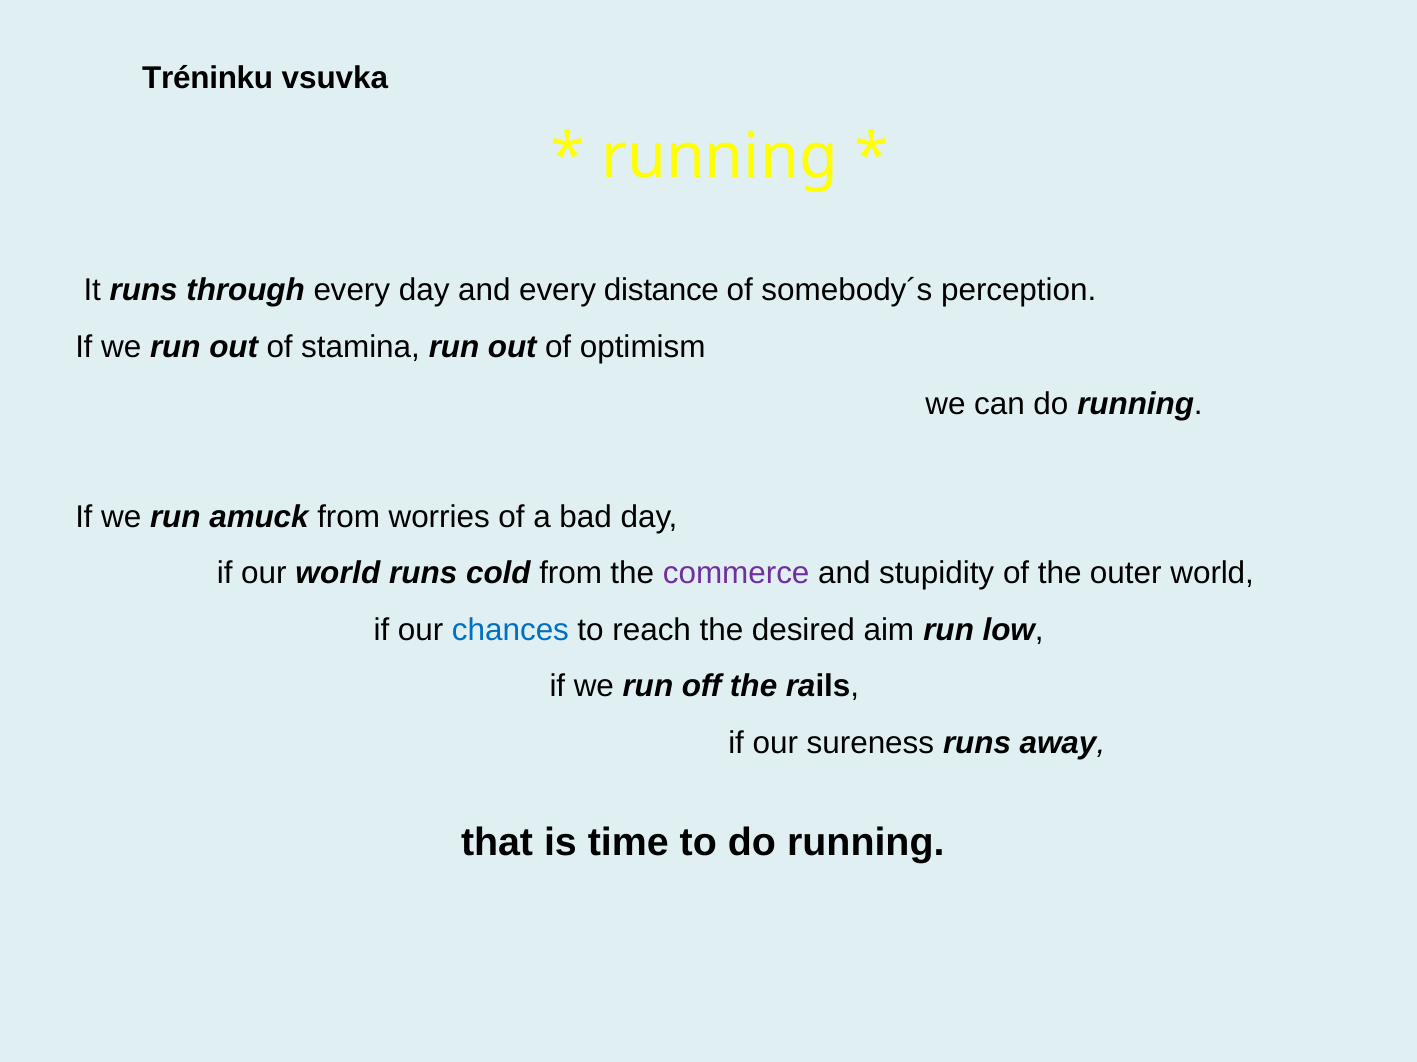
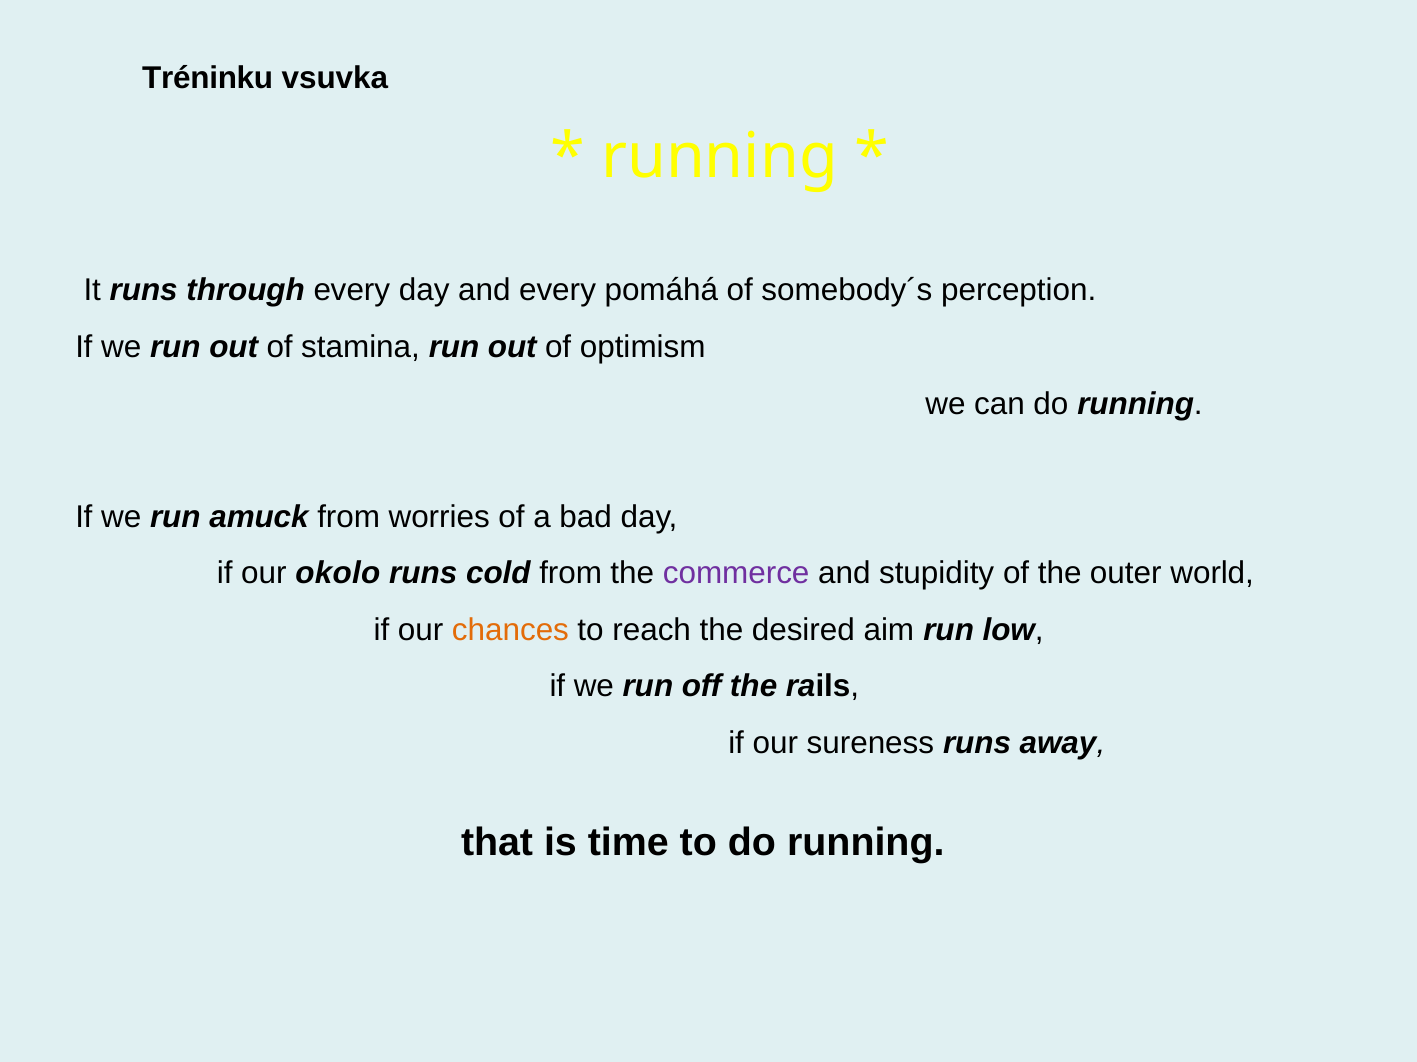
distance: distance -> pomáhá (661, 291)
our world: world -> okolo (338, 574)
chances colour: blue -> orange (510, 630)
